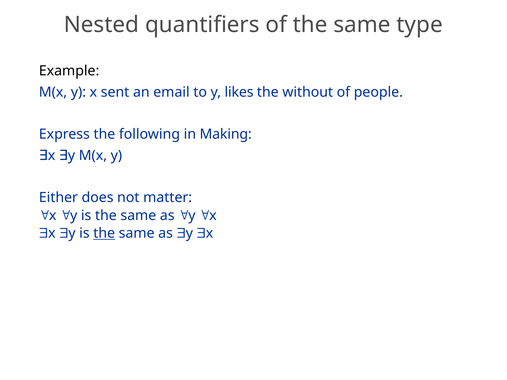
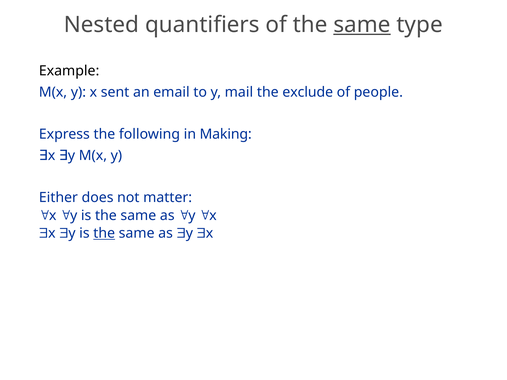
same underline: none -> present (362, 25)
likes: likes -> mail (239, 92)
without: without -> exclude (308, 92)
